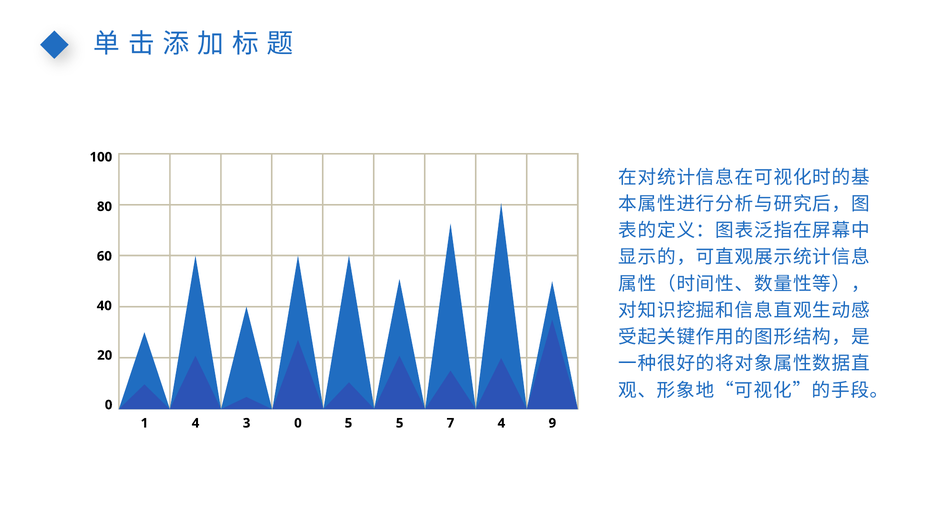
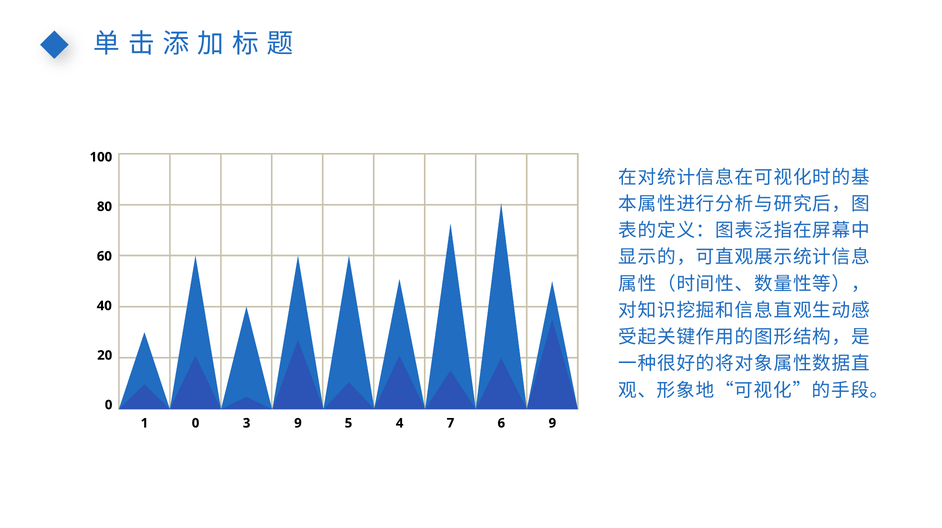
1 4: 4 -> 0 (196, 423)
3 0: 0 -> 9 (298, 423)
5 5: 5 -> 4 (400, 423)
7 4: 4 -> 6 (501, 423)
